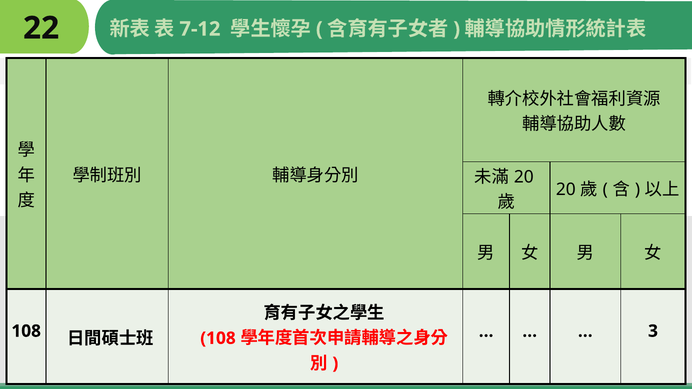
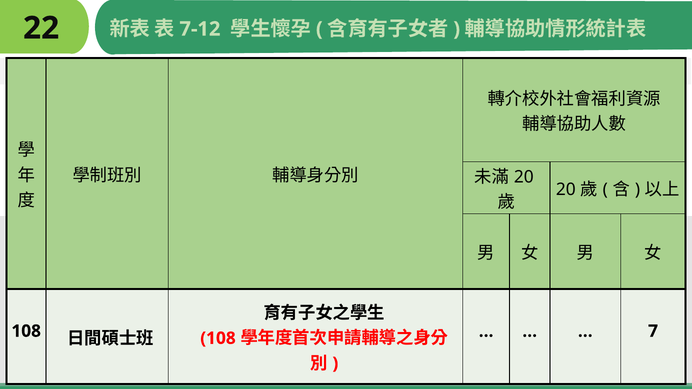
3: 3 -> 7 (653, 331)
